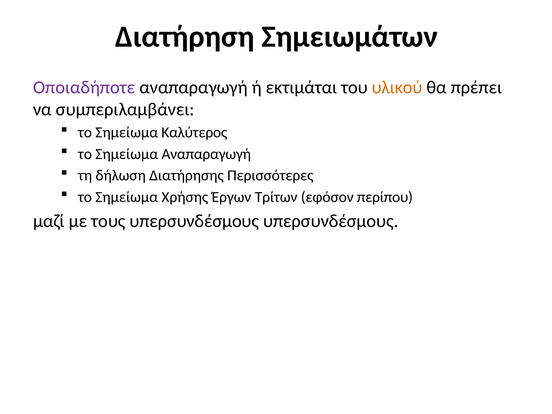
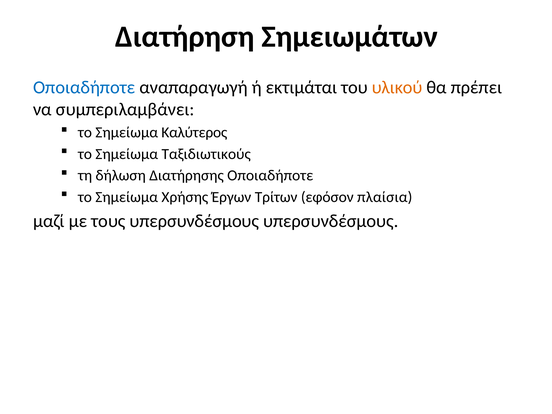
Οποιαδήποτε colour: purple -> blue (84, 87)
Σημείωμα Αναπαραγωγή: Αναπαραγωγή -> Ταξιδιωτικούς (206, 154)
Διατήρησης Περισσότερες: Περισσότερες -> Οποιαδήποτε (270, 176)
περίπου: περίπου -> πλαίσια (385, 197)
